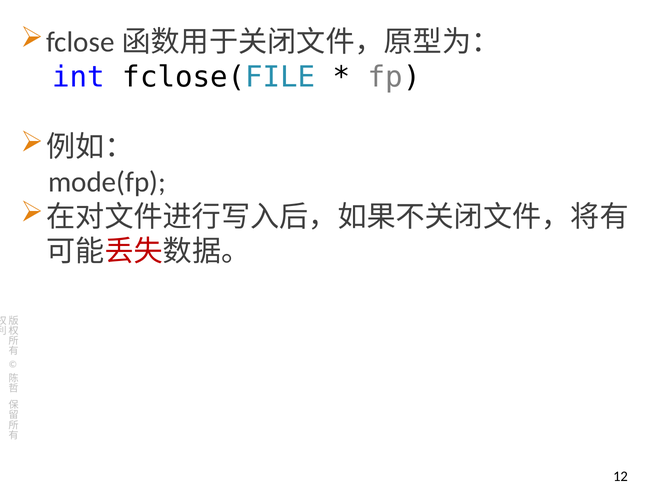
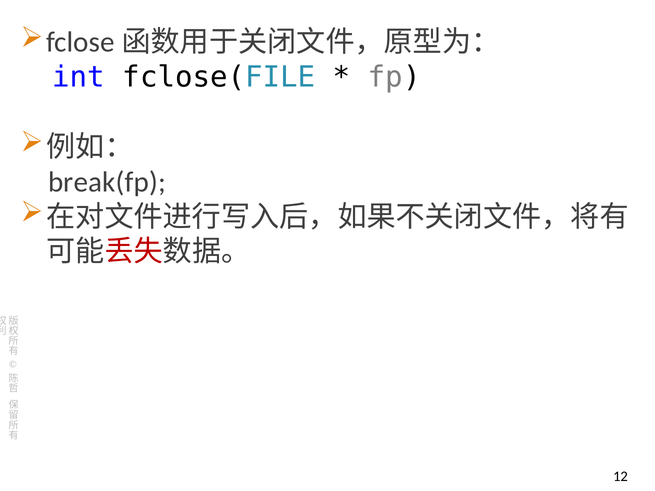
mode(fp: mode(fp -> break(fp (107, 182)
